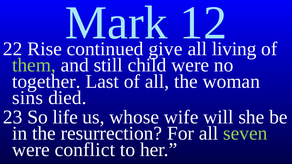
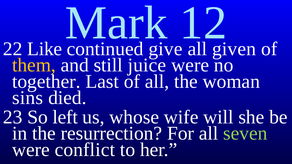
Rise: Rise -> Like (45, 49)
living: living -> given (234, 49)
them colour: light green -> yellow (34, 65)
child: child -> juice (147, 65)
life: life -> left (65, 117)
